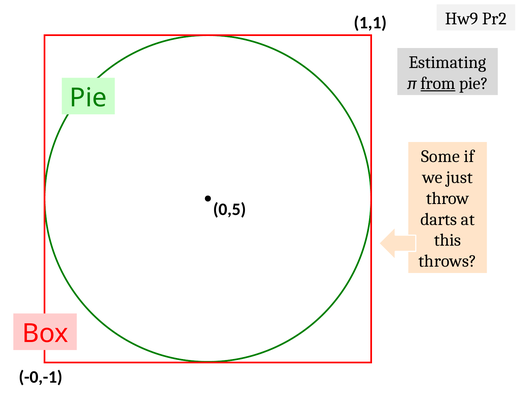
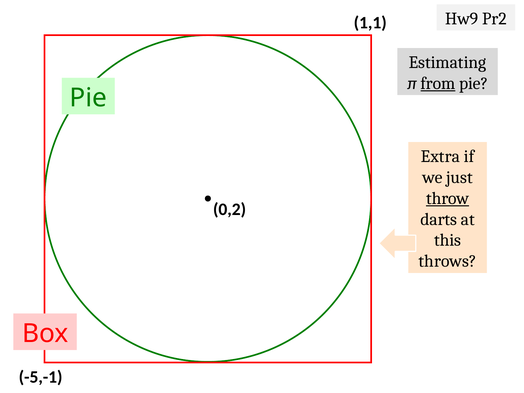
Some: Some -> Extra (440, 156)
throw underline: none -> present (448, 198)
0,5: 0,5 -> 0,2 (230, 209)
-0,-1: -0,-1 -> -5,-1 (41, 377)
